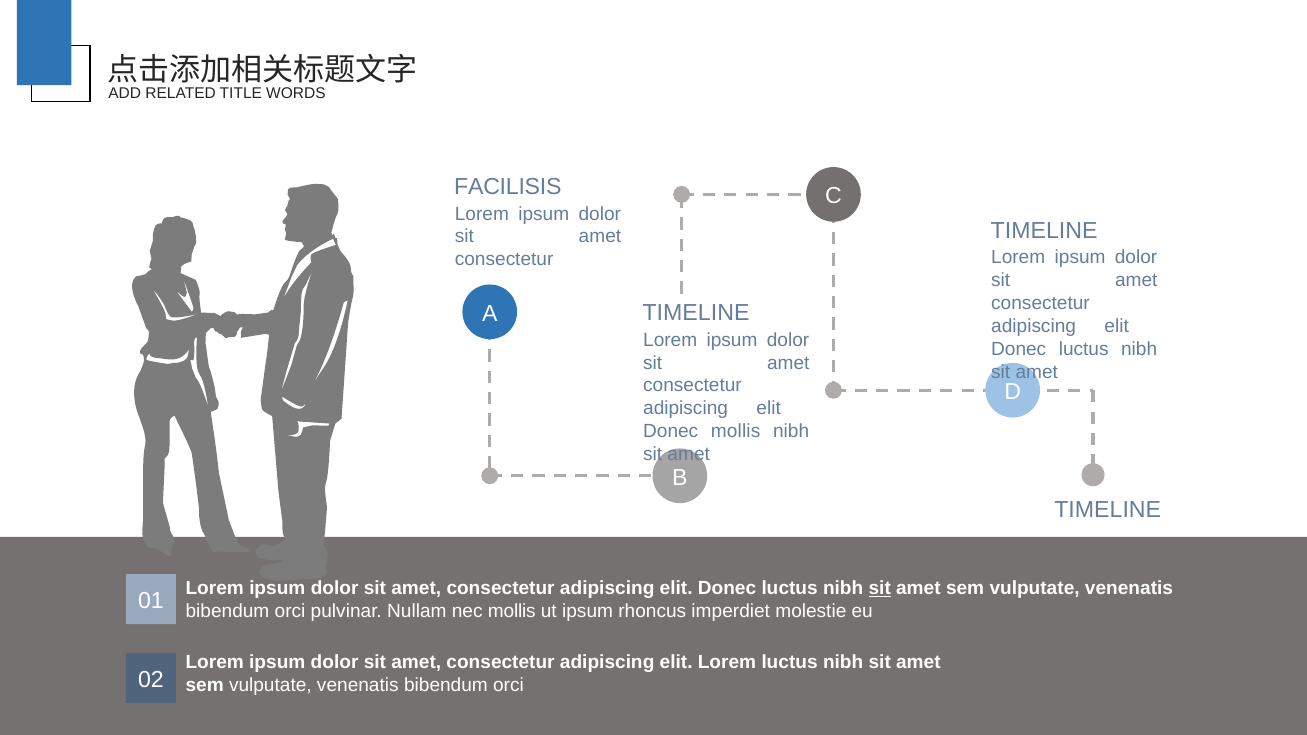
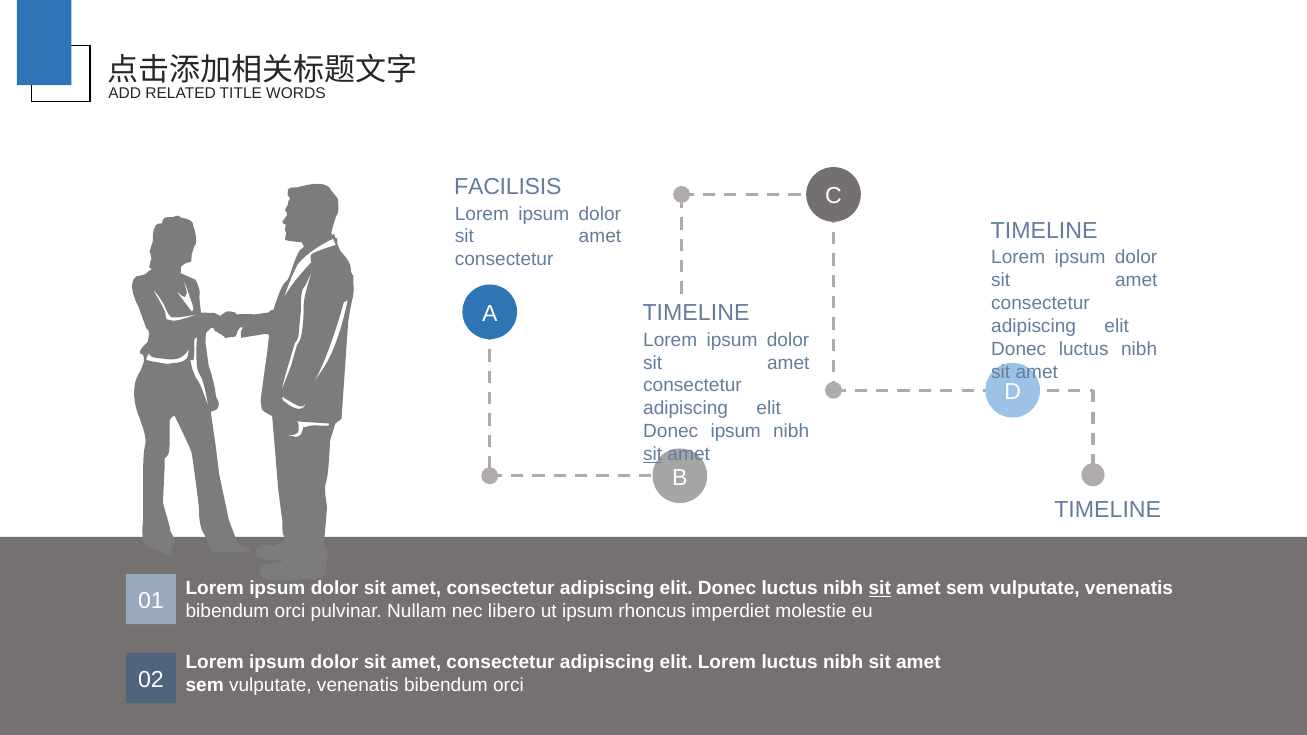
Donec mollis: mollis -> ipsum (736, 431)
sit underline: none -> present (653, 454)
nec mollis: mollis -> libero (512, 612)
